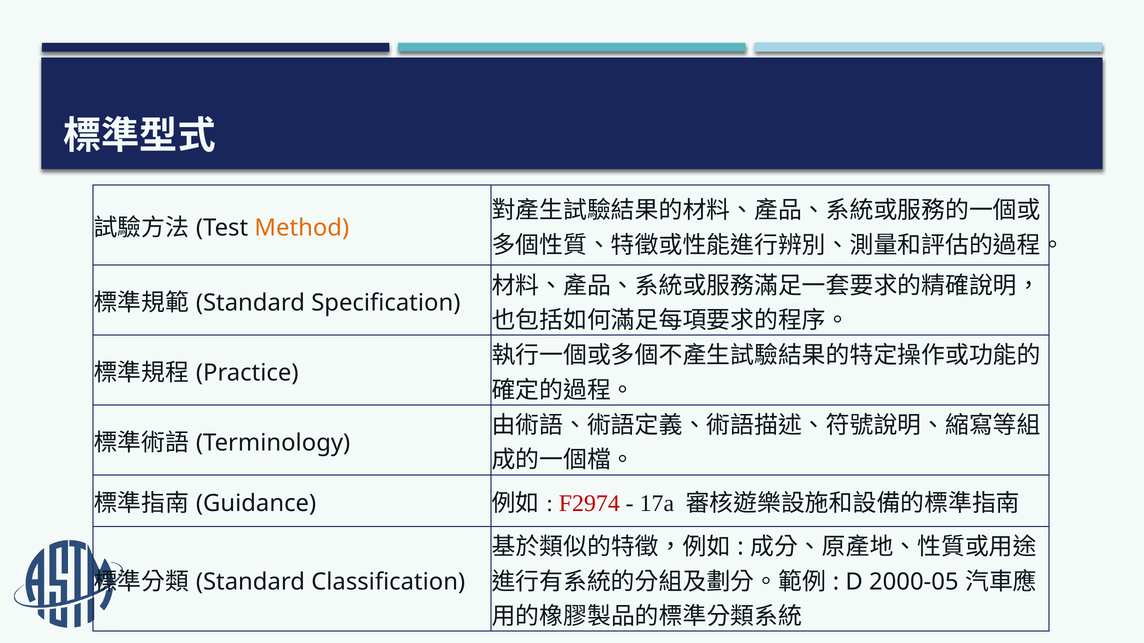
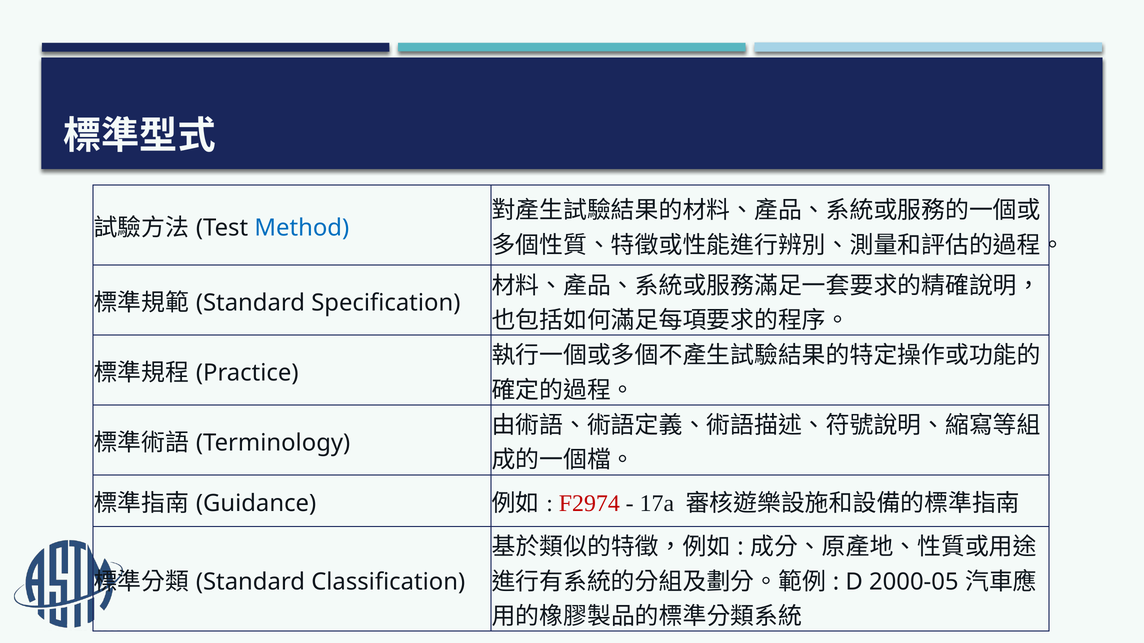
Method colour: orange -> blue (302, 228)
